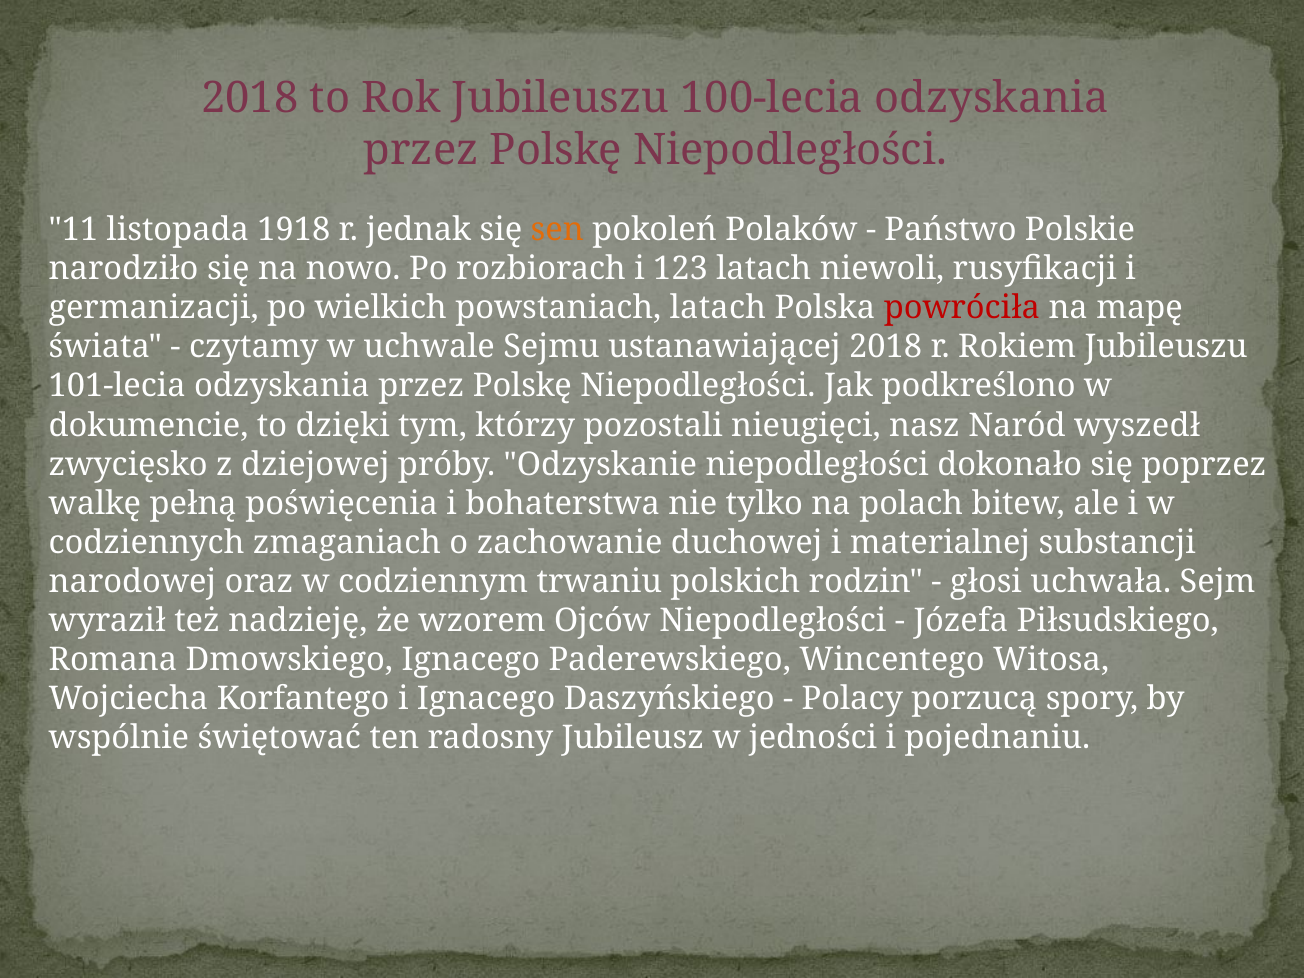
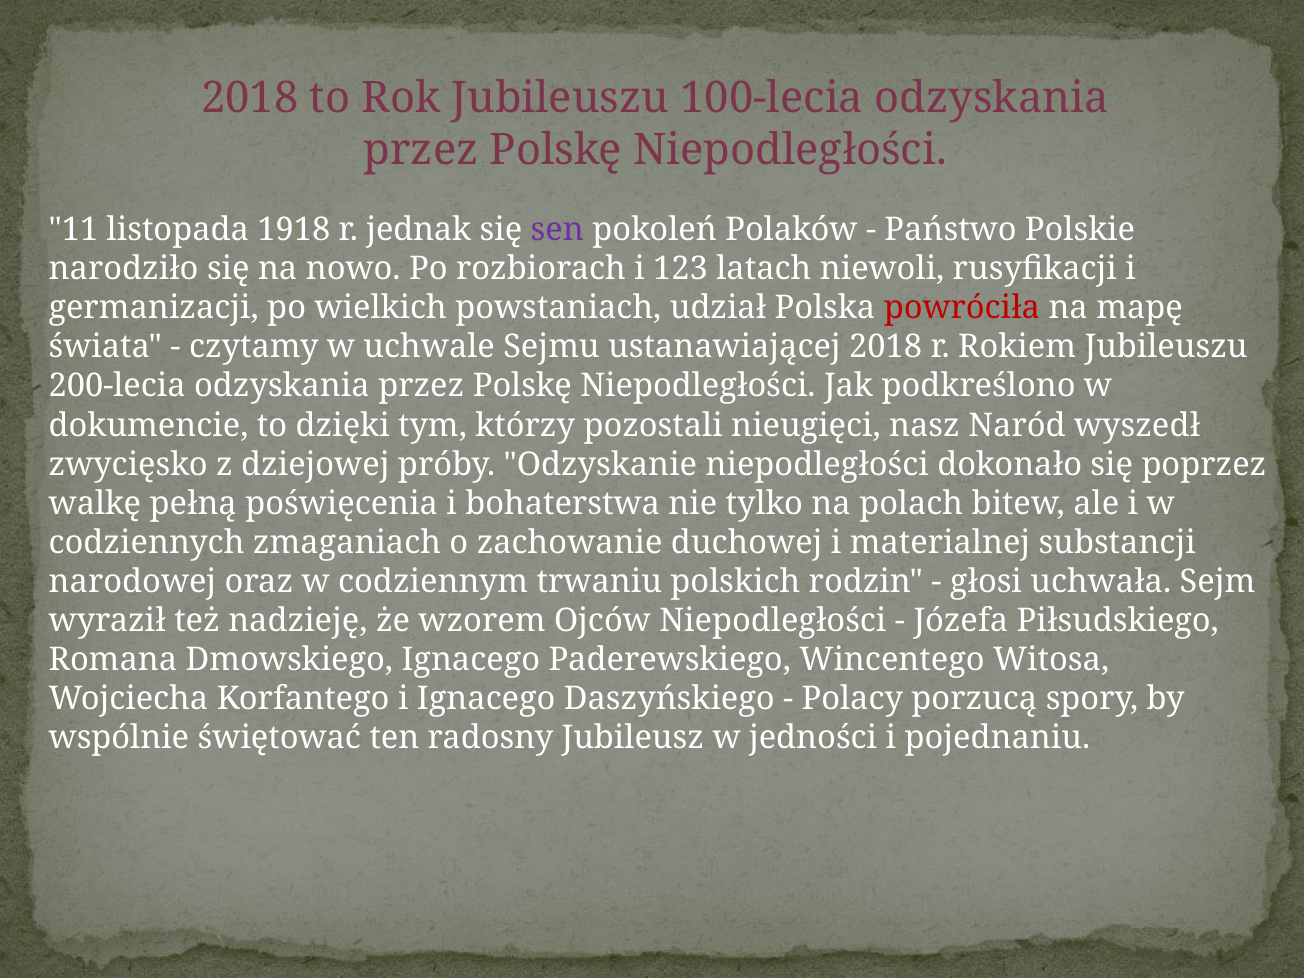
sen colour: orange -> purple (557, 230)
powstaniach latach: latach -> udział (718, 308)
101-lecia: 101-lecia -> 200-lecia (117, 386)
